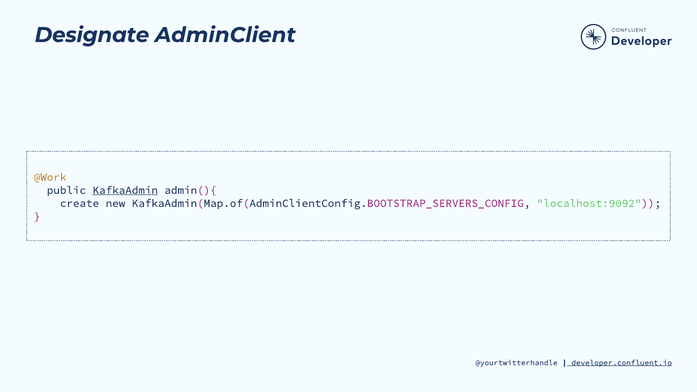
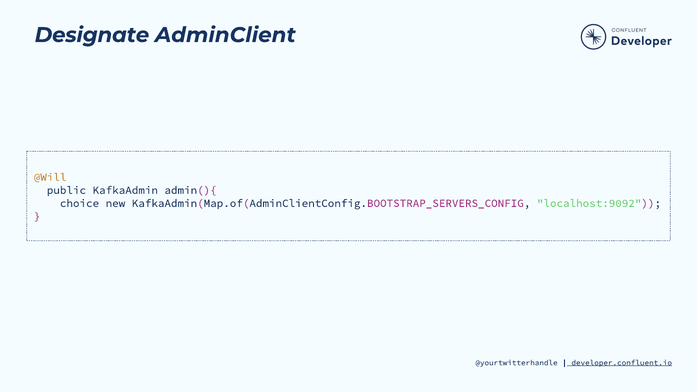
@Work: @Work -> @Will (50, 177)
KafkaAdmin underline: present -> none (125, 190)
create: create -> choice (80, 203)
